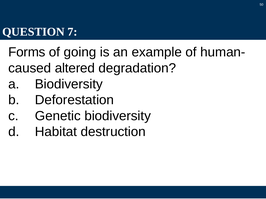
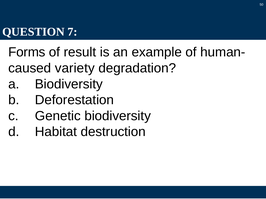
going: going -> result (80, 52)
altered: altered -> variety (75, 68)
